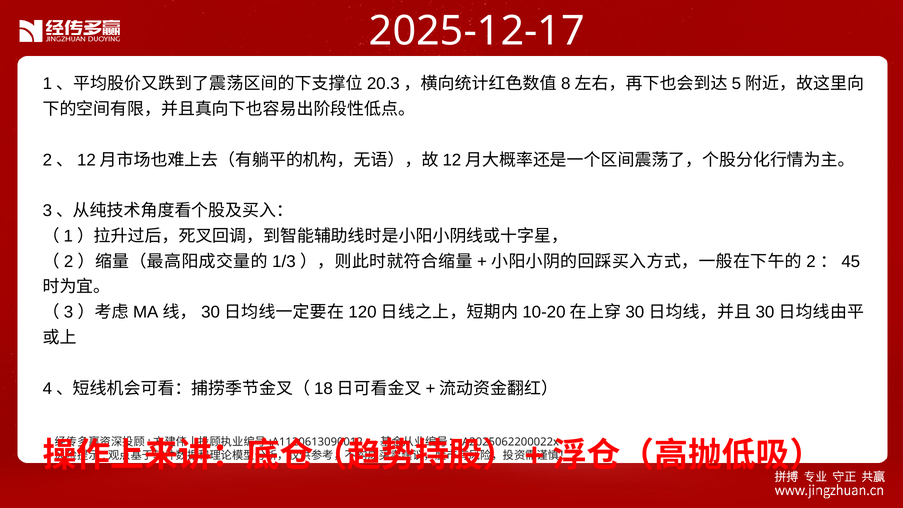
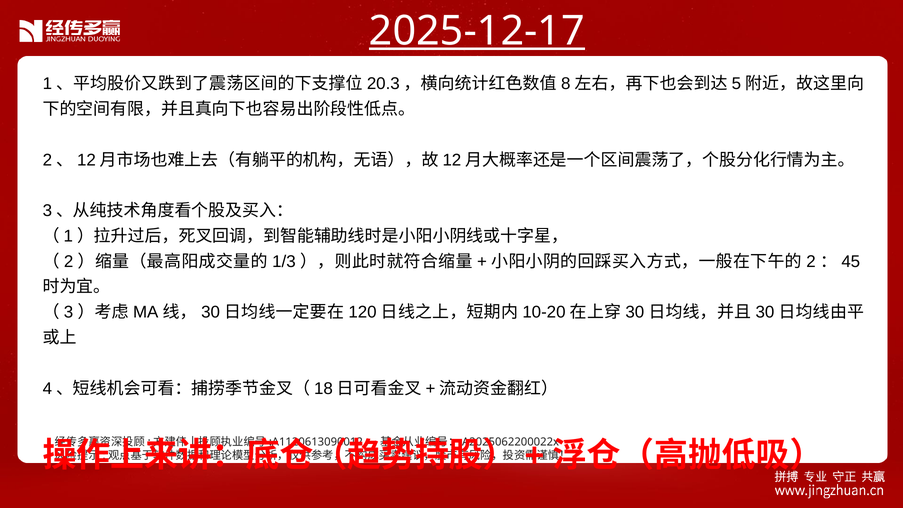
2025-12-17 underline: none -> present (477, 31)
